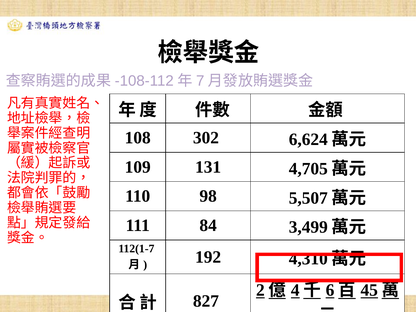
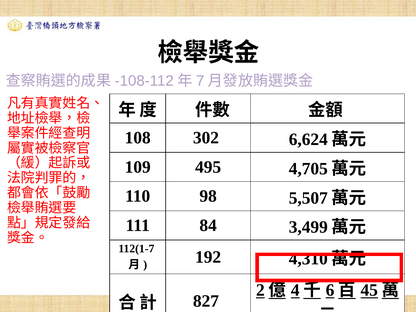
131: 131 -> 495 (208, 167)
